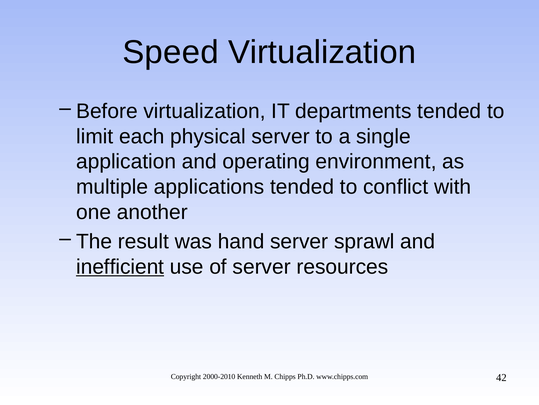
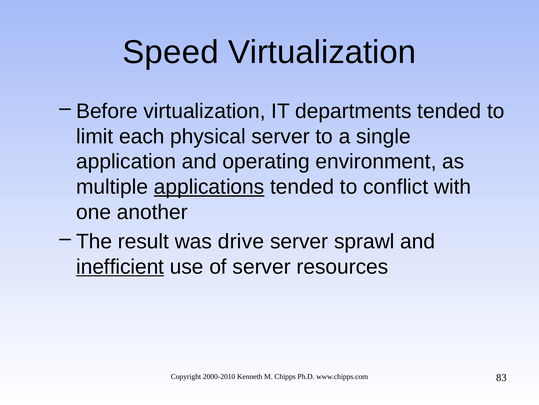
applications underline: none -> present (209, 187)
hand: hand -> drive (241, 241)
42: 42 -> 83 (501, 377)
